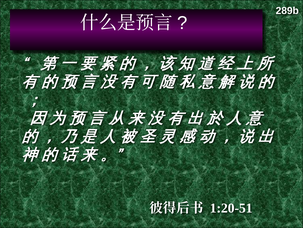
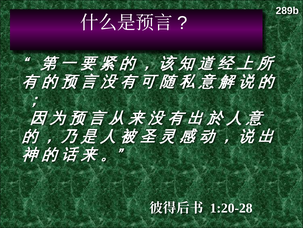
1:20-51: 1:20-51 -> 1:20-28 (231, 207)
